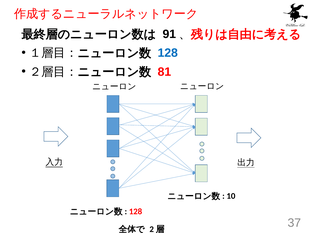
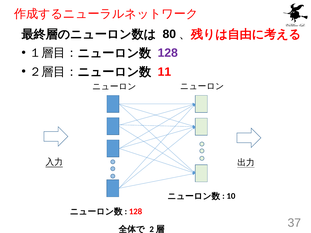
91: 91 -> 80 (169, 34)
128 colour: blue -> purple (168, 53)
81: 81 -> 11 (164, 72)
